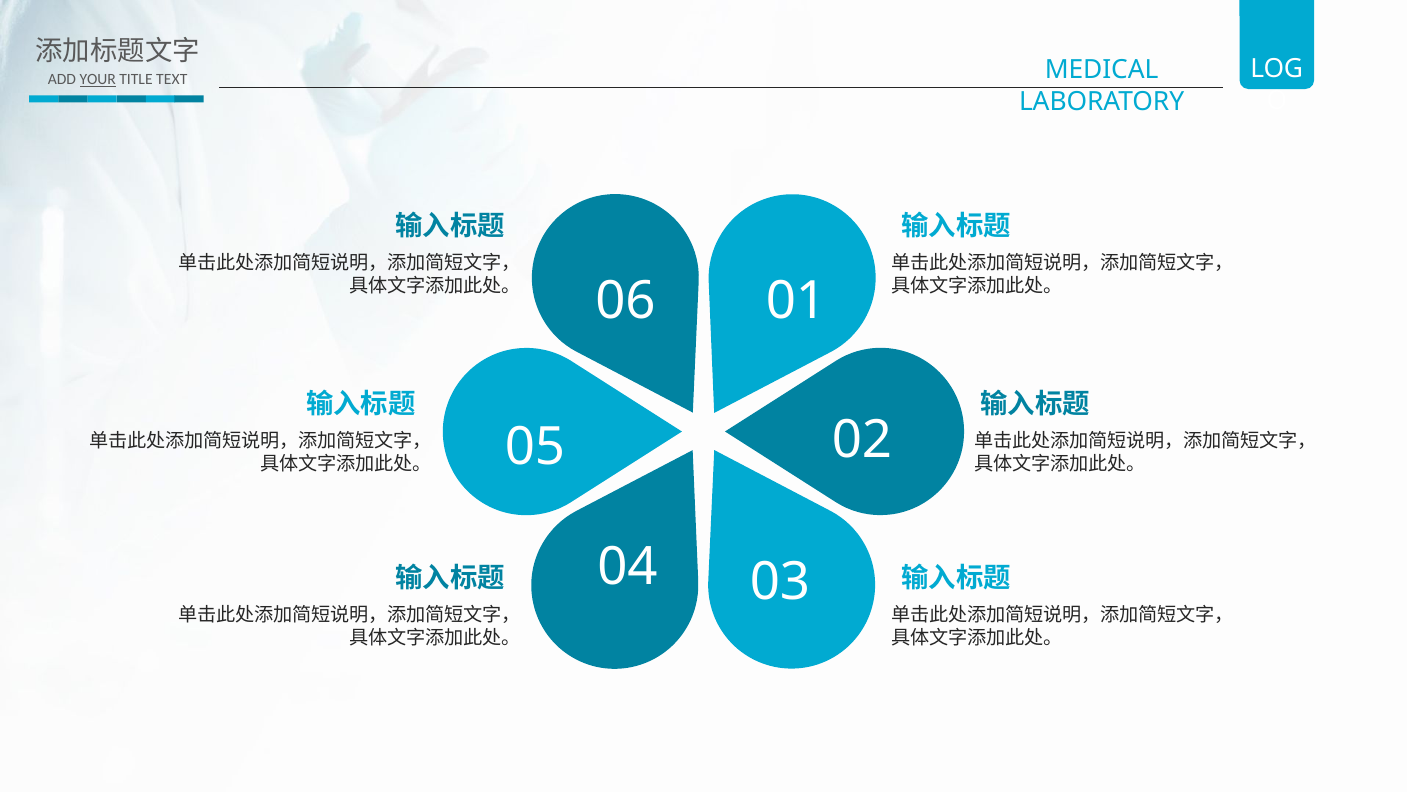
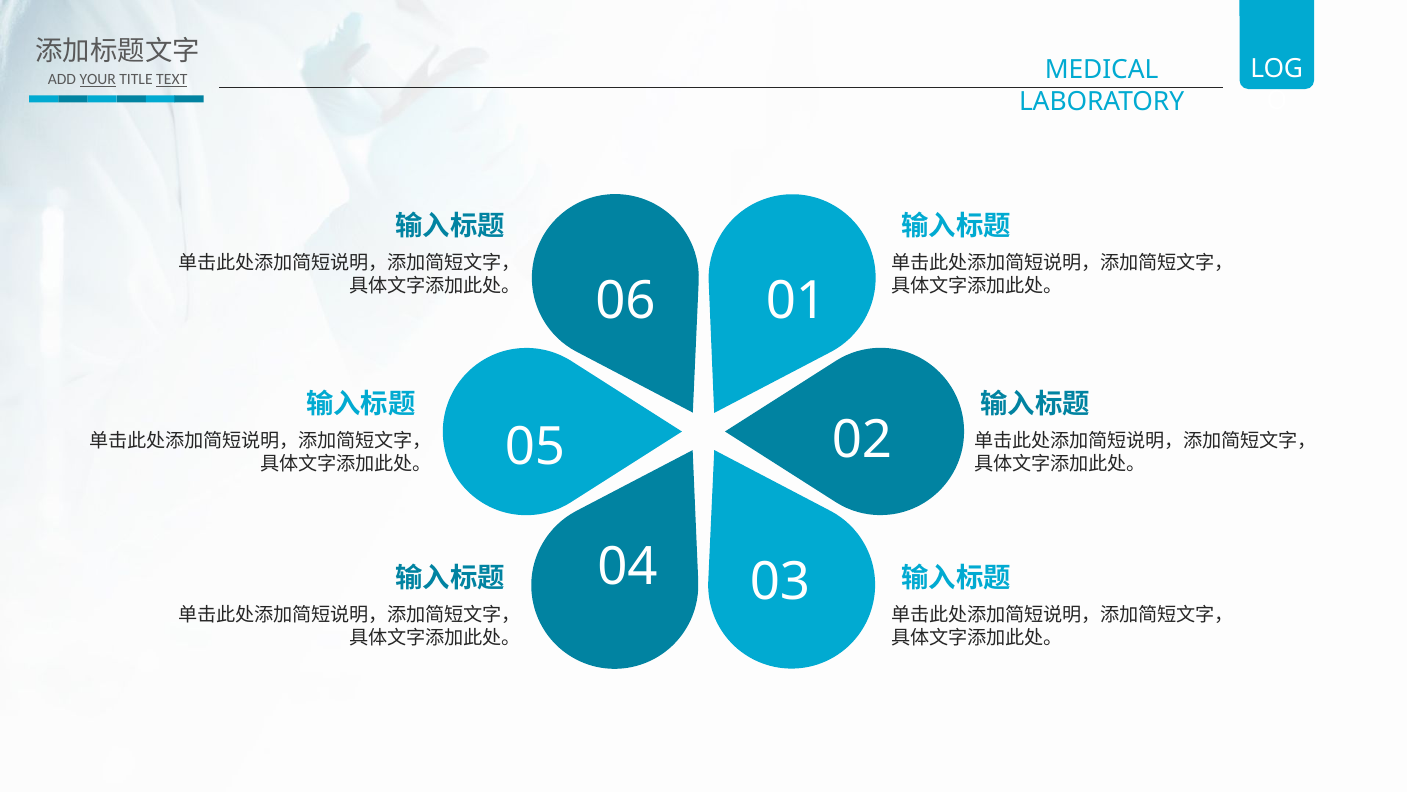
TEXT underline: none -> present (172, 80)
